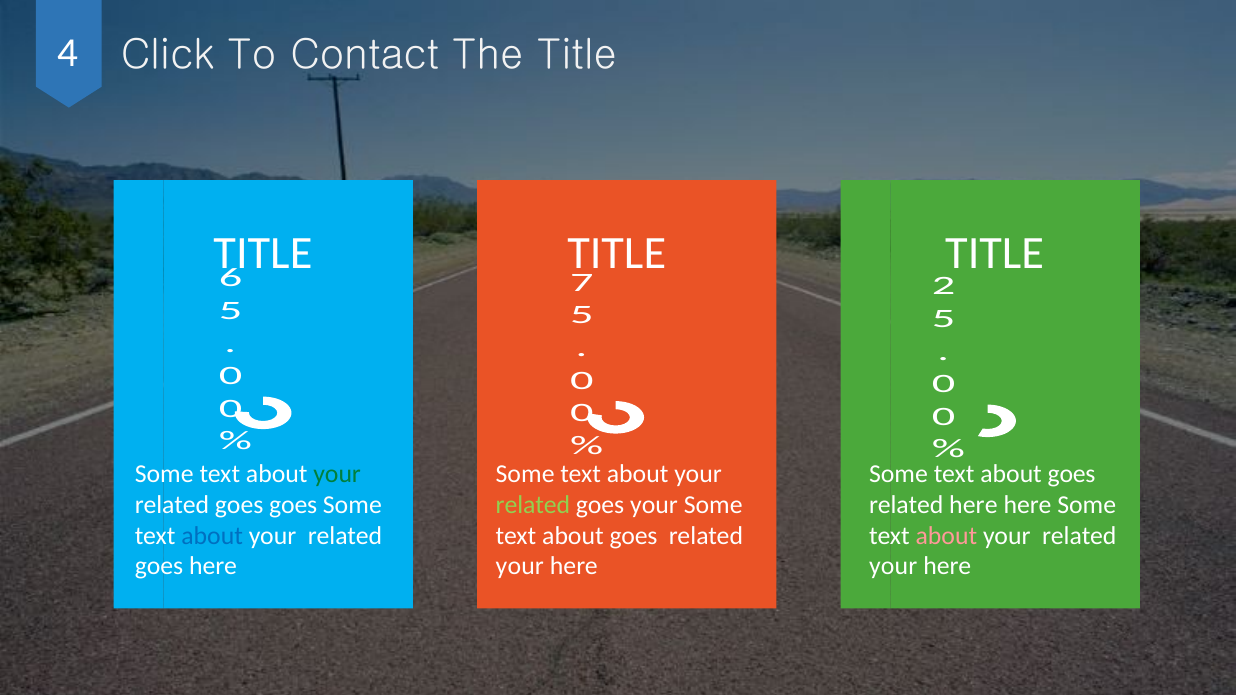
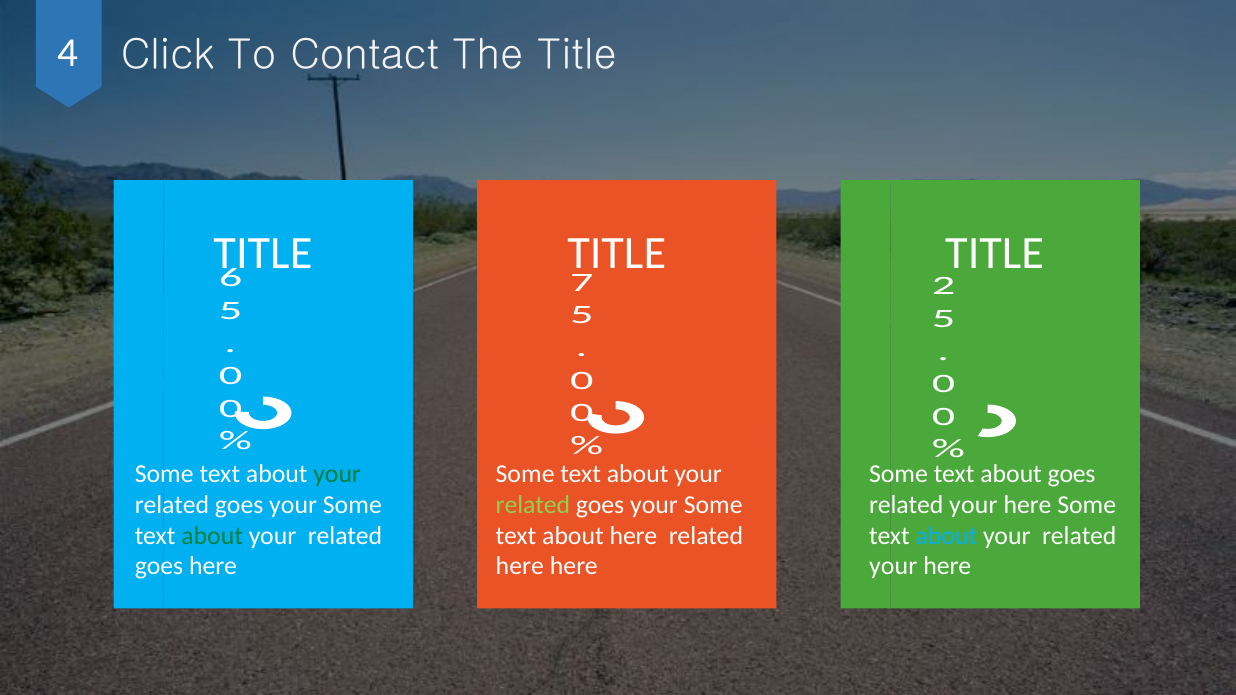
goes: goes -> your (293, 505)
here: here -> your (973, 505)
about colour: blue -> green (212, 536)
goes: goes -> here (633, 536)
about colour: pink -> light blue (946, 536)
your: your -> here (520, 567)
